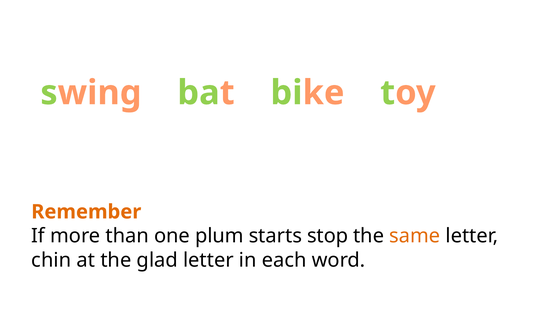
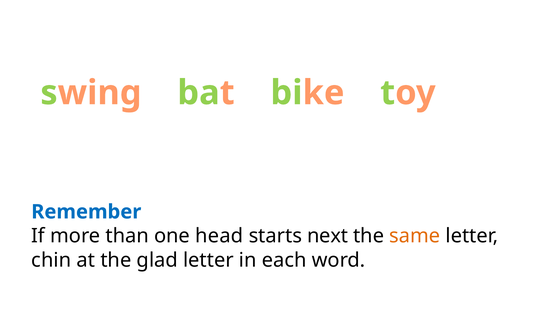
Remember colour: orange -> blue (86, 212)
plum: plum -> head (219, 236)
stop: stop -> next (328, 236)
